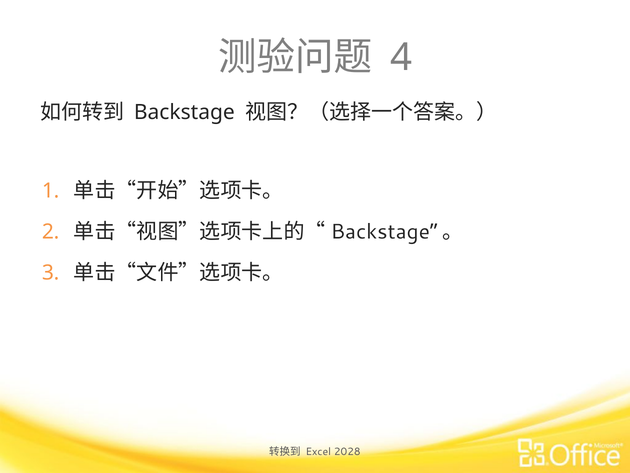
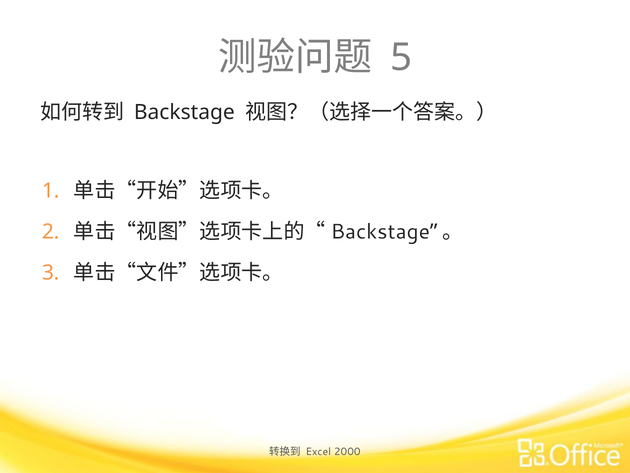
4: 4 -> 5 (401, 58)
2028: 2028 -> 2000 (347, 451)
